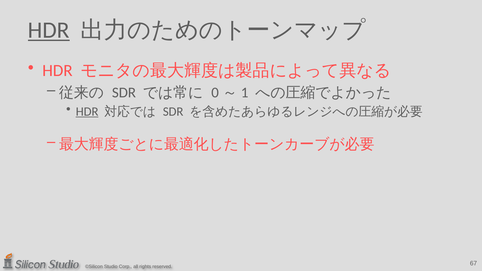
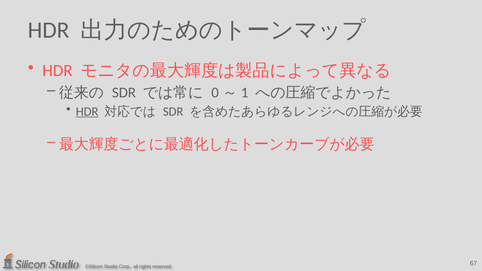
HDR underline: present -> none (49, 30)
